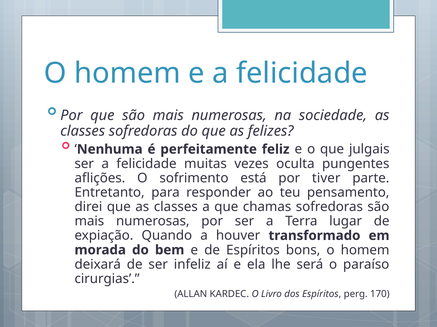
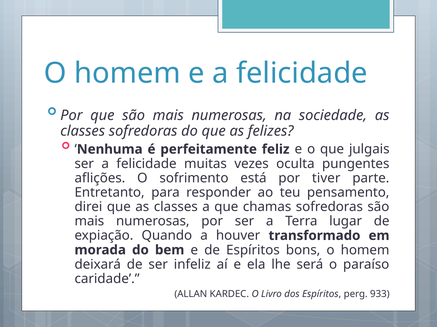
cirurgias: cirurgias -> caridade (107, 279)
170: 170 -> 933 (380, 295)
